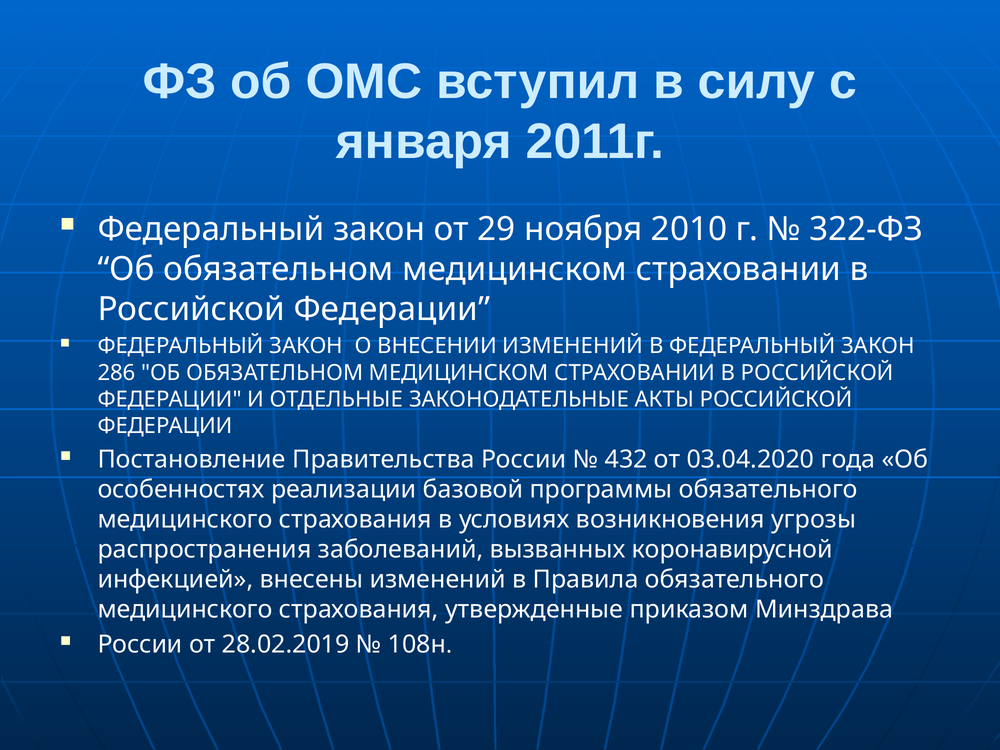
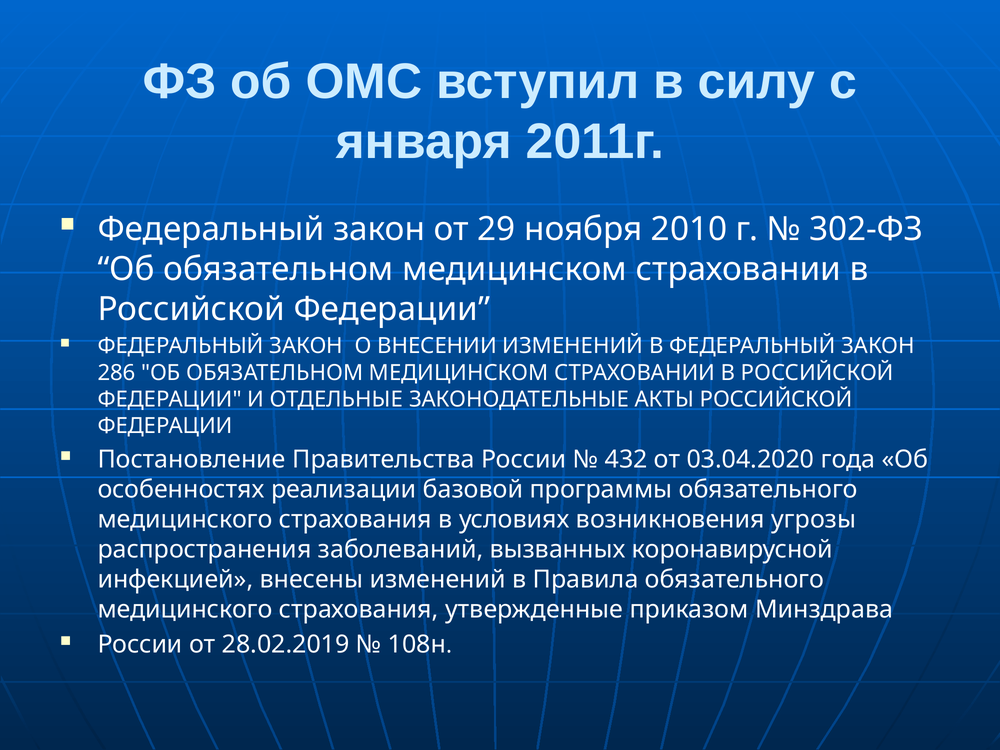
322-ФЗ: 322-ФЗ -> 302-ФЗ (866, 229)
